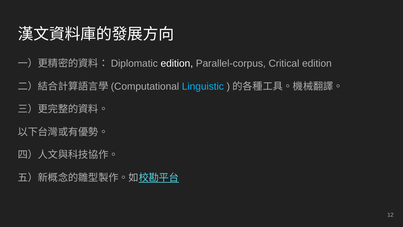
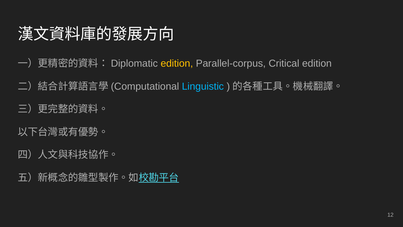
edition colour: white -> yellow (177, 63)
